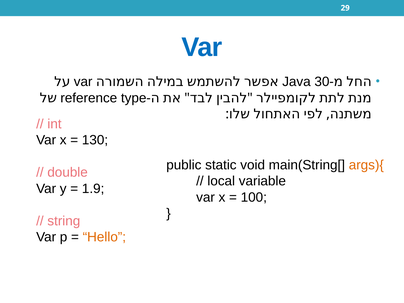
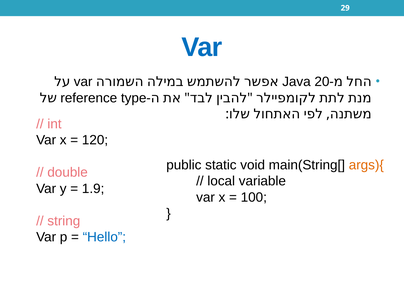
30: 30 -> 20 (322, 82)
130: 130 -> 120 (95, 140)
Hello colour: orange -> blue (104, 237)
